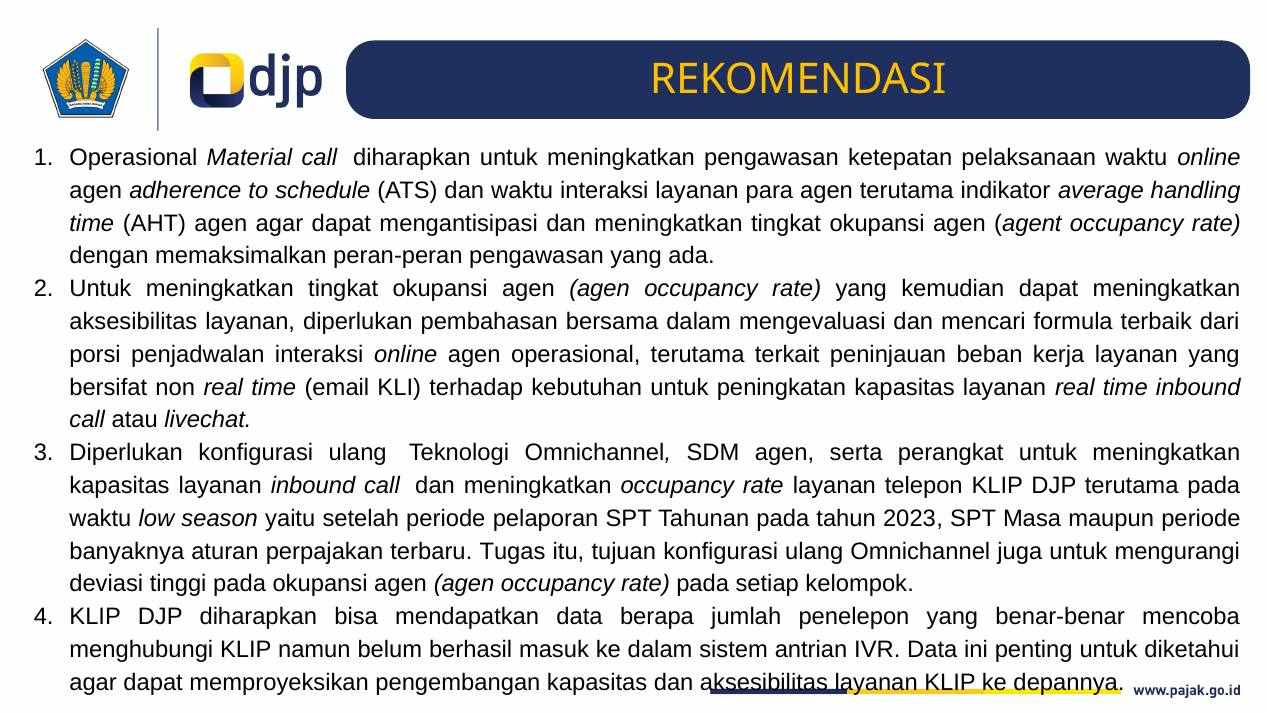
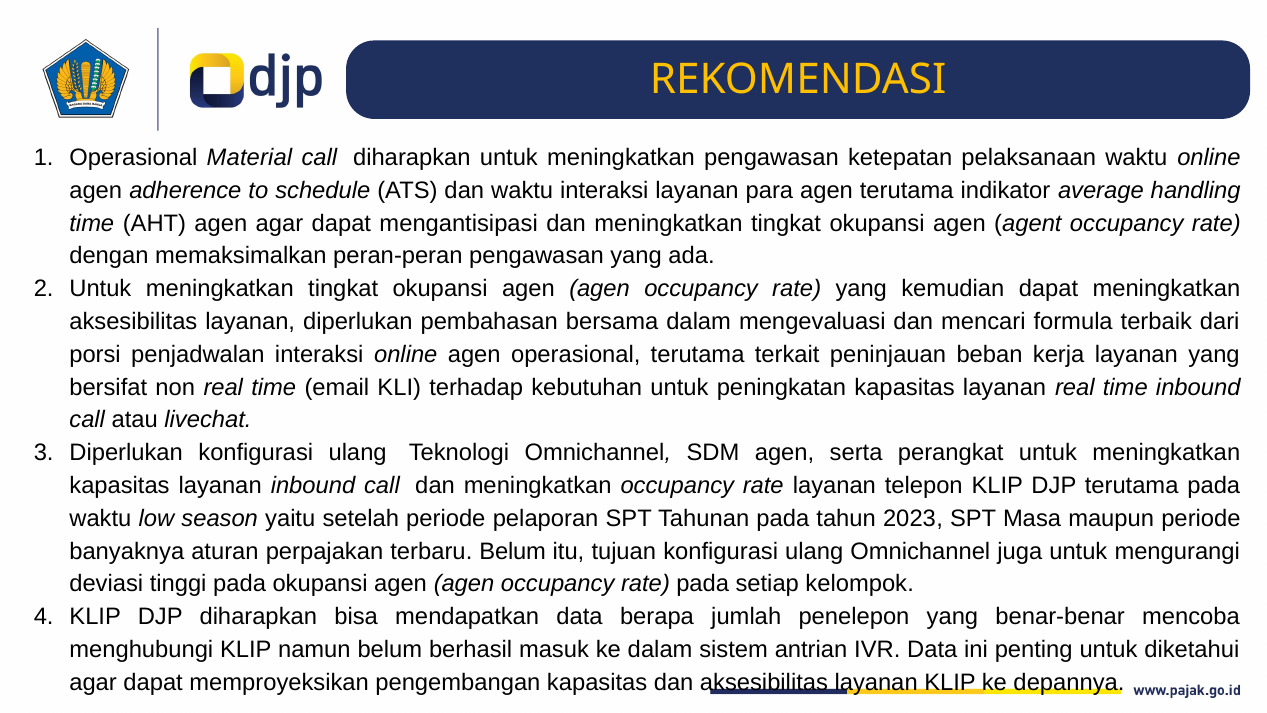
terbaru Tugas: Tugas -> Belum (513, 551)
